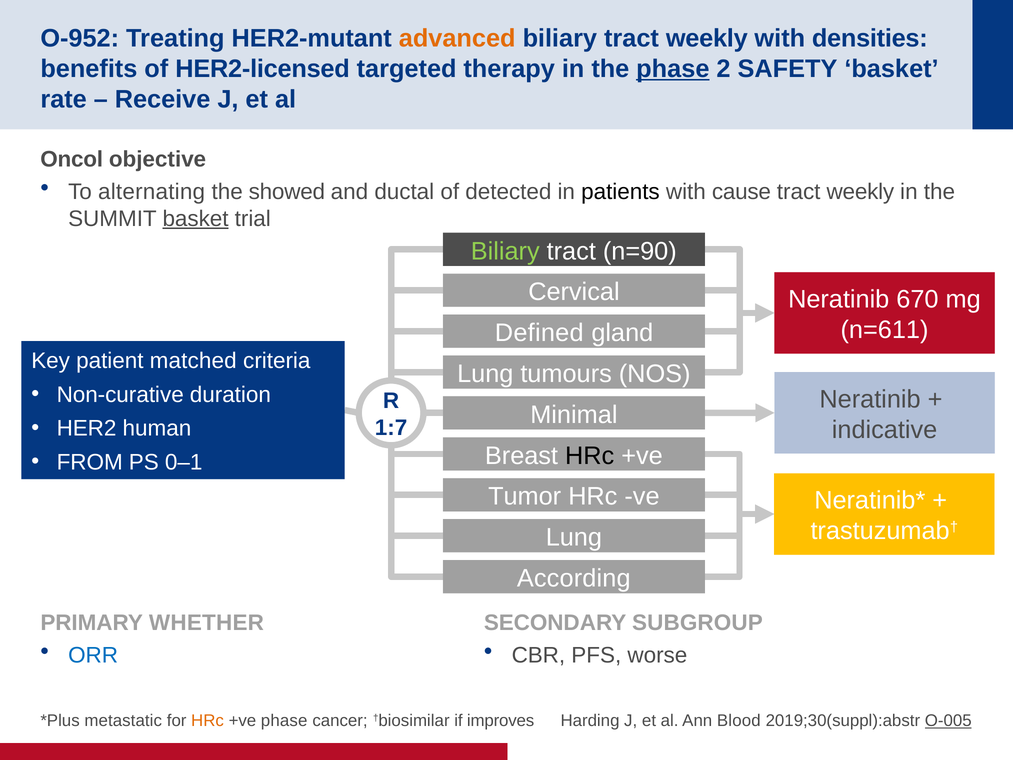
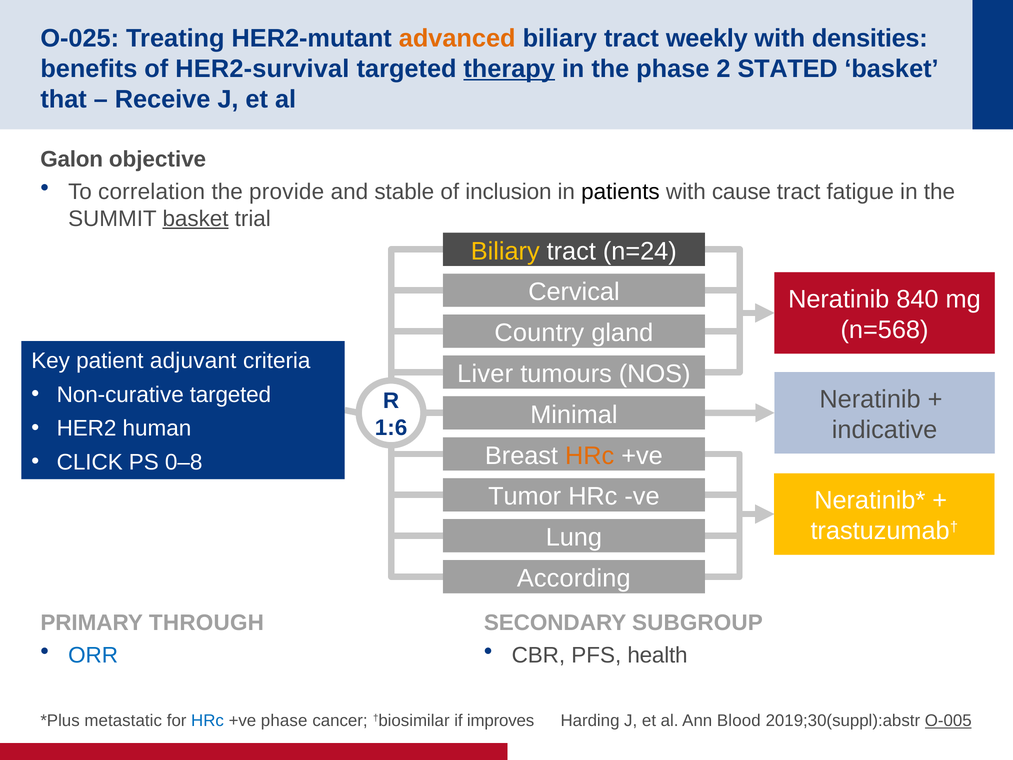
O-952: O-952 -> O-025 (80, 39)
HER2-licensed: HER2-licensed -> HER2-survival (262, 69)
therapy underline: none -> present (509, 69)
phase underline: present -> none (673, 69)
SAFETY: SAFETY -> STATED (788, 69)
rate: rate -> that (64, 99)
Oncol: Oncol -> Galon (72, 159)
alternating: alternating -> correlation (152, 192)
showed: showed -> provide (287, 192)
ductal: ductal -> stable (404, 192)
detected: detected -> inclusion (508, 192)
weekly: weekly -> fatigue (860, 192)
Biliary colour: light green -> yellow (505, 251)
n=90: n=90 -> n=24 (640, 251)
670: 670 -> 840 (917, 299)
n=611: n=611 -> n=568 (885, 330)
Defined: Defined -> Country (539, 333)
matched: matched -> adjuvant (193, 361)
Lung: Lung -> Liver (485, 374)
Non-curative duration: duration -> targeted (230, 395)
1:7: 1:7 -> 1:6 (391, 428)
HRc colour: black -> orange (590, 456)
FROM: FROM -> CLICK (90, 462)
0–1: 0–1 -> 0–8 (184, 462)
WHETHER: WHETHER -> THROUGH (206, 623)
worse: worse -> health (657, 655)
HRc colour: orange -> blue (207, 720)
